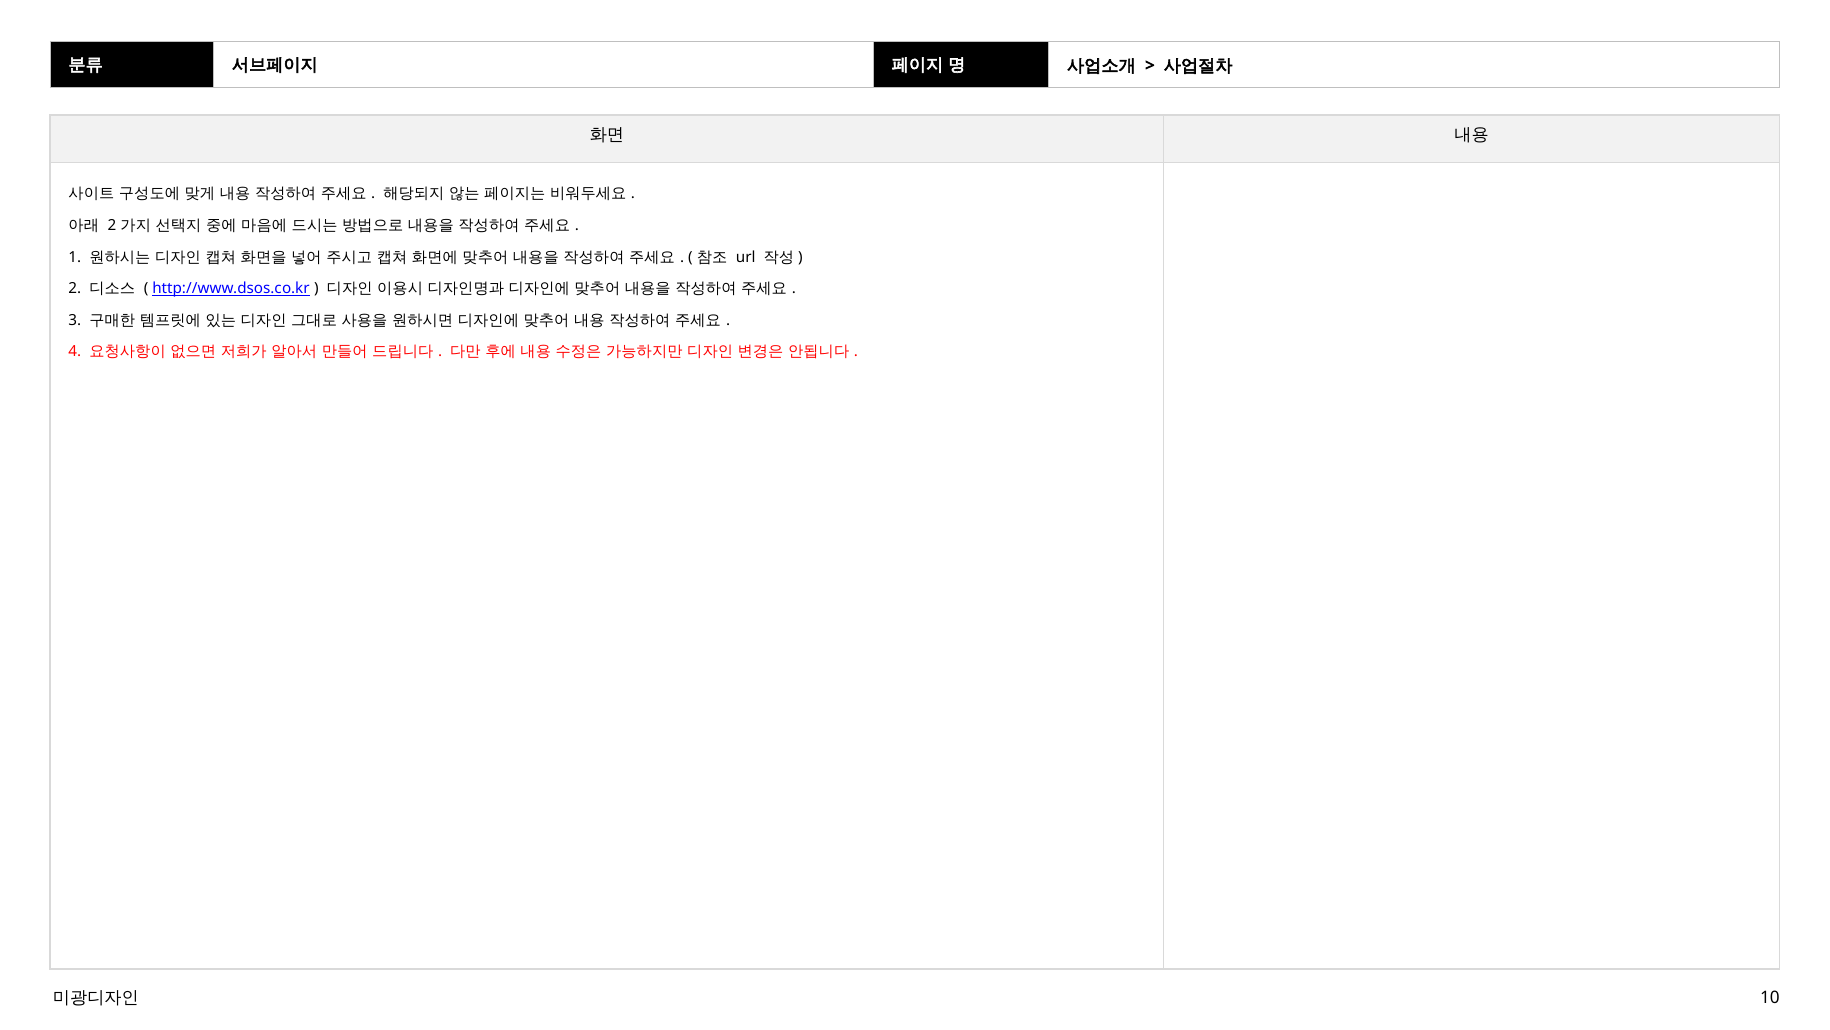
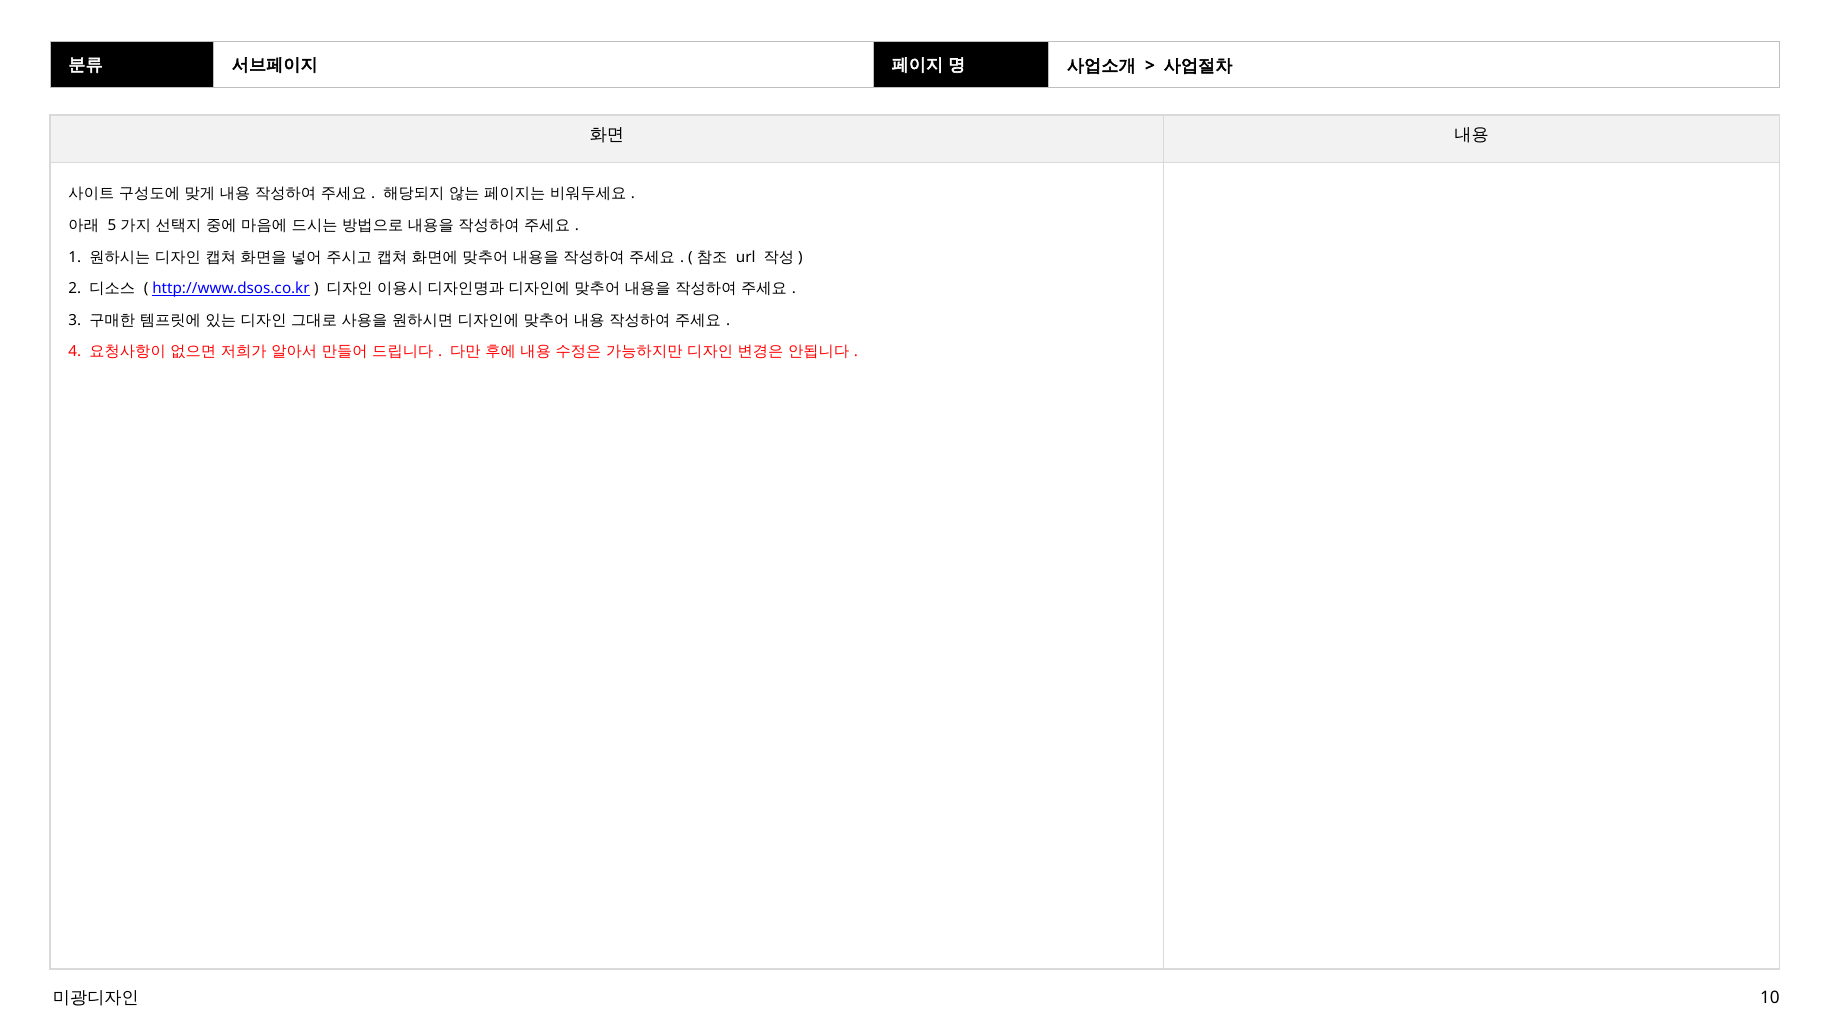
2: 2 -> 5 (112, 225)
